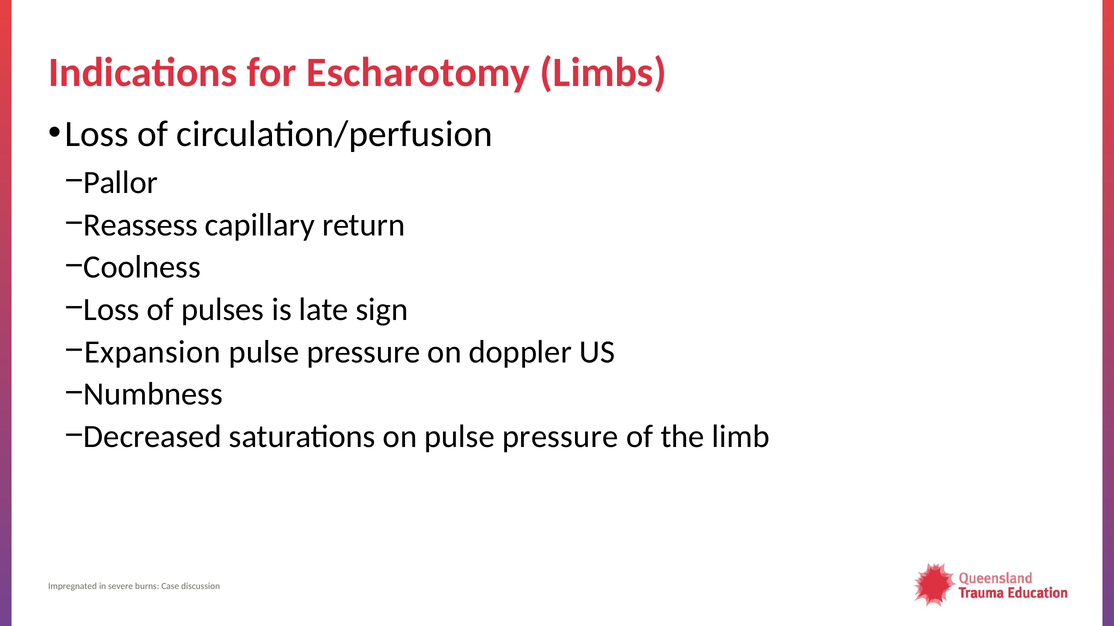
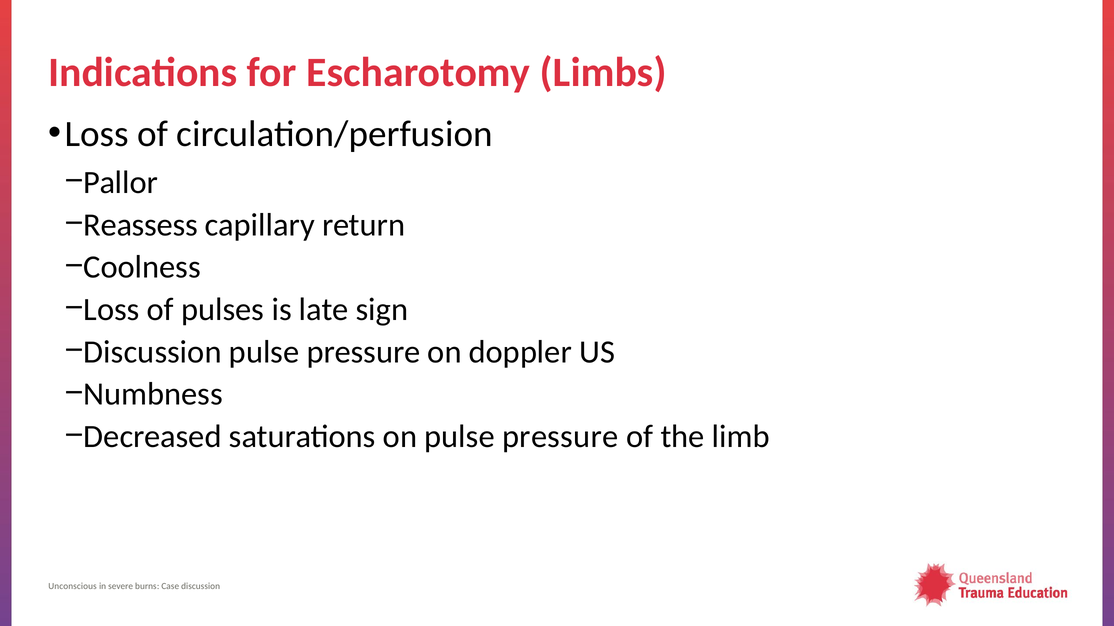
Expansion: Expansion -> Discussion (153, 352)
Impregnated: Impregnated -> Unconscious (73, 587)
